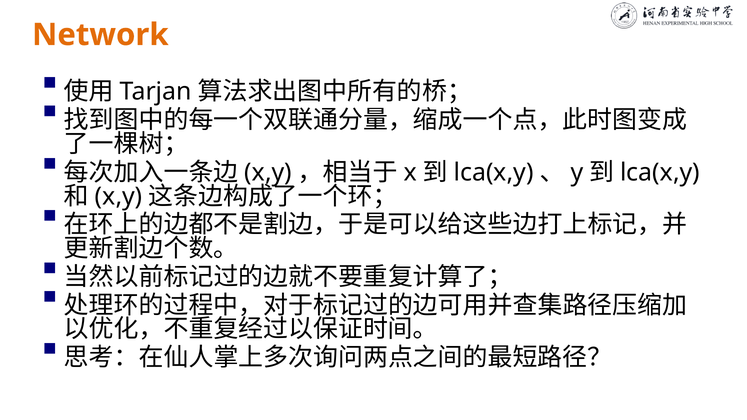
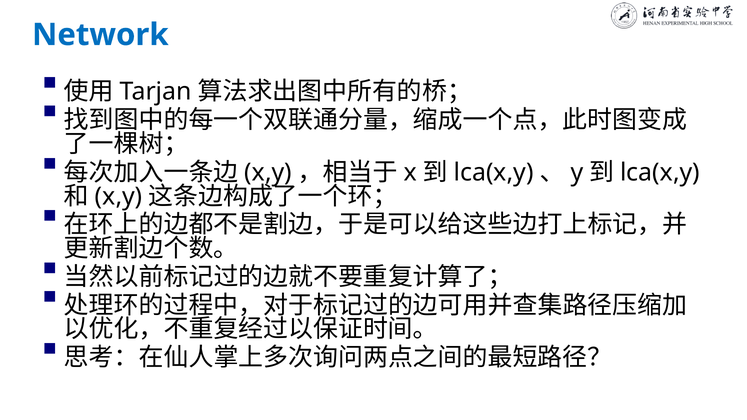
Network colour: orange -> blue (100, 35)
